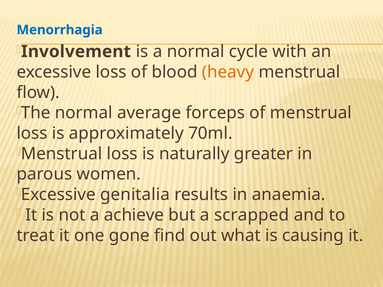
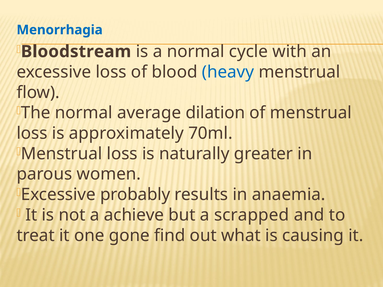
Involvement: Involvement -> Bloodstream (76, 52)
heavy colour: orange -> blue (228, 72)
forceps: forceps -> dilation (215, 113)
genitalia: genitalia -> probably (135, 195)
